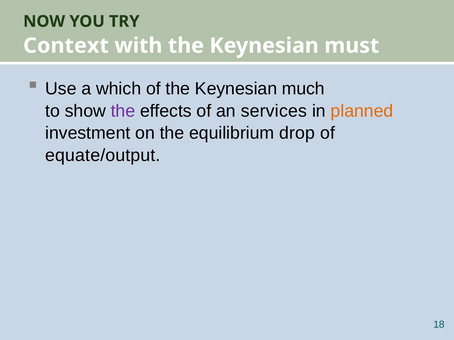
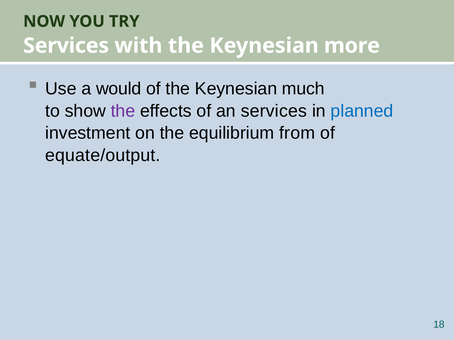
Context: Context -> Services (66, 46)
must: must -> more (352, 46)
which: which -> would (119, 89)
planned colour: orange -> blue (362, 111)
drop: drop -> from (297, 133)
